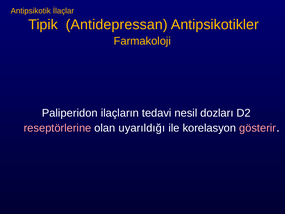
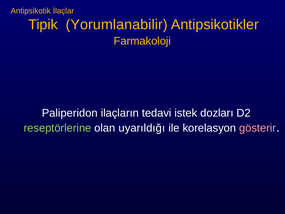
Antidepressan: Antidepressan -> Yorumlanabilir (117, 25)
nesil: nesil -> istek (186, 113)
reseptörlerine colour: pink -> light green (58, 128)
